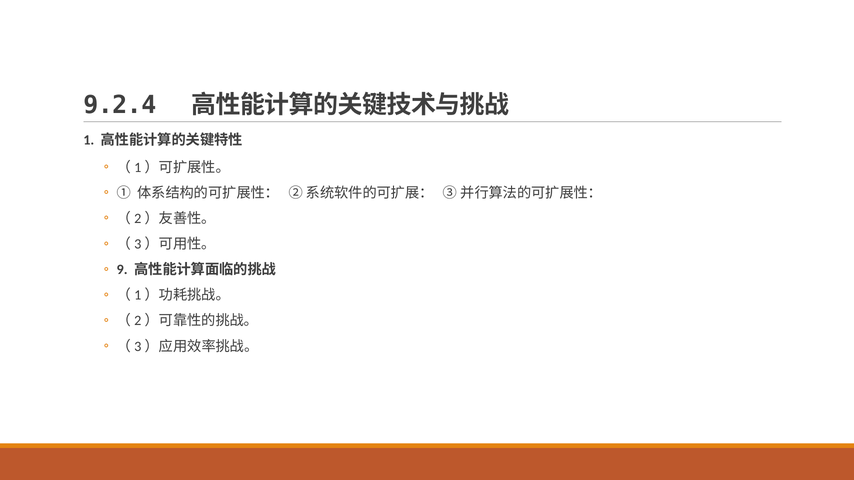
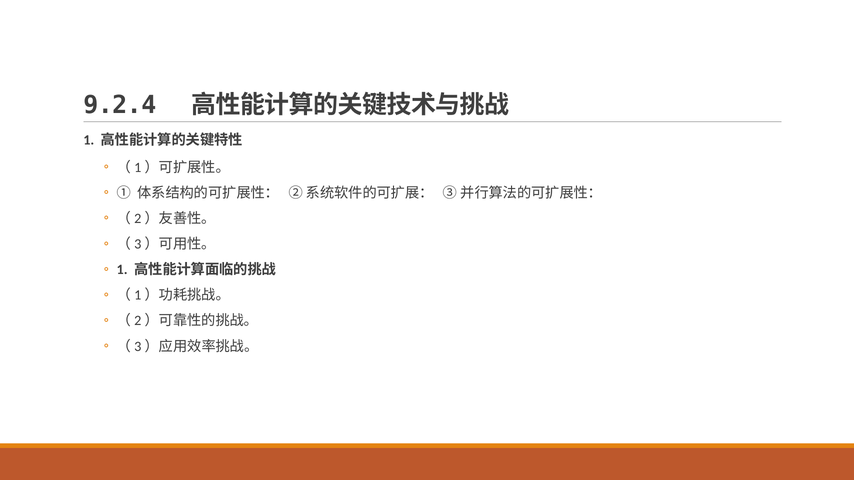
9: 9 -> 1 (122, 270)
